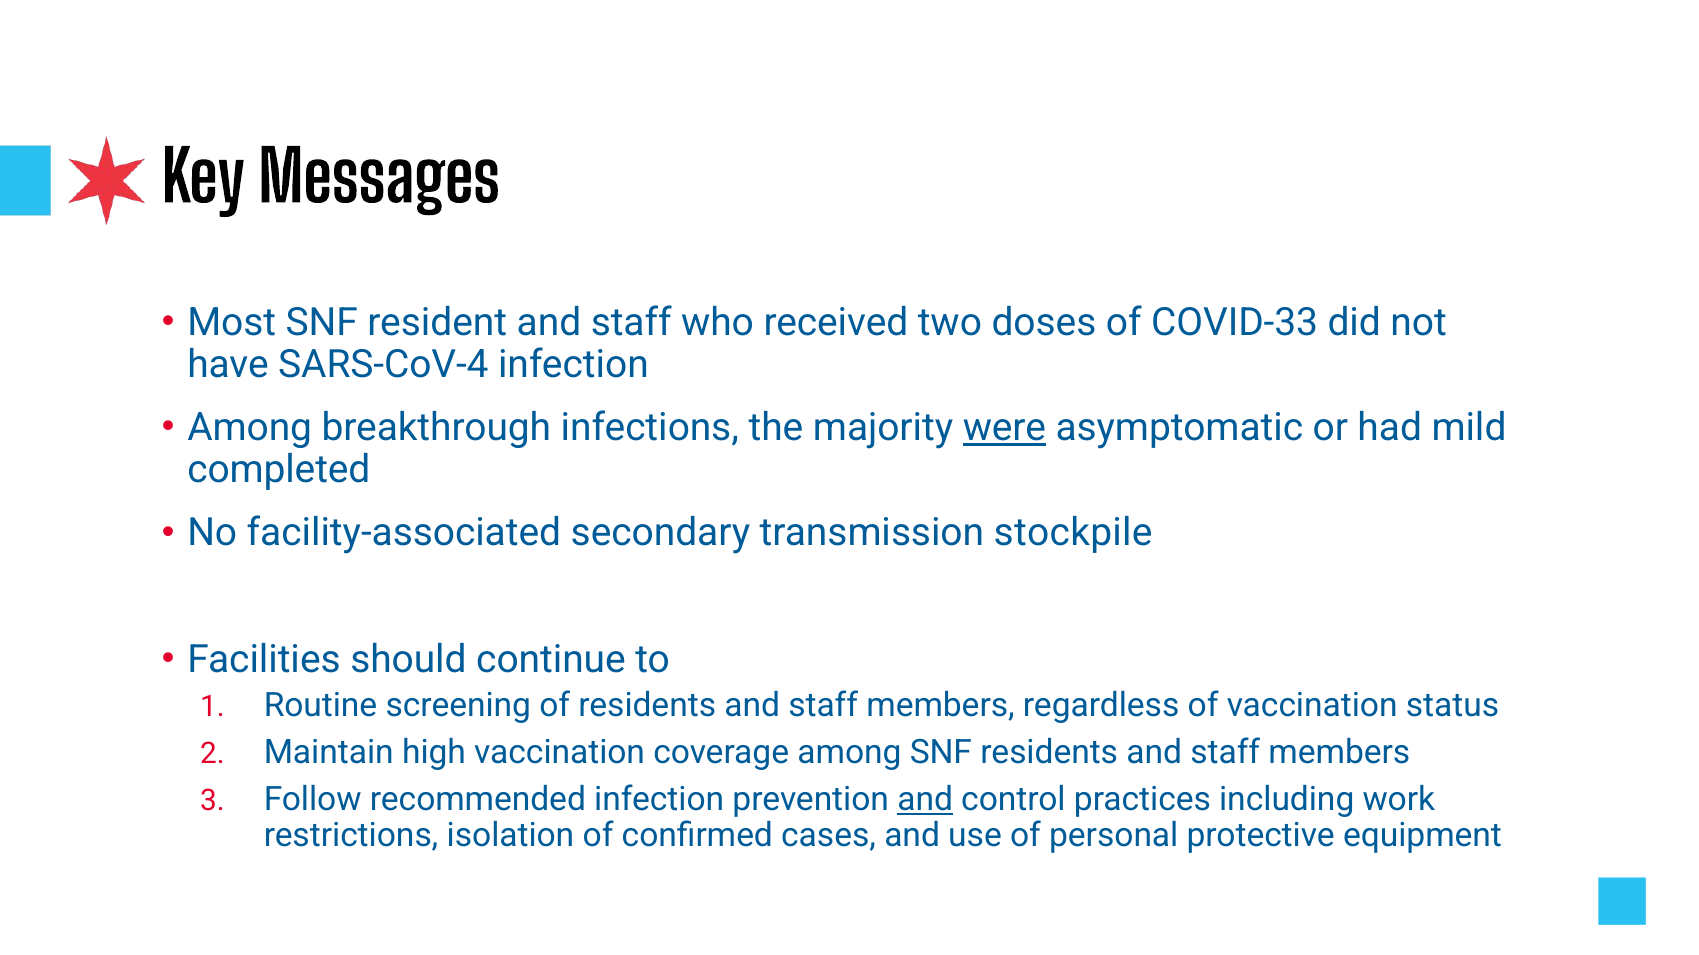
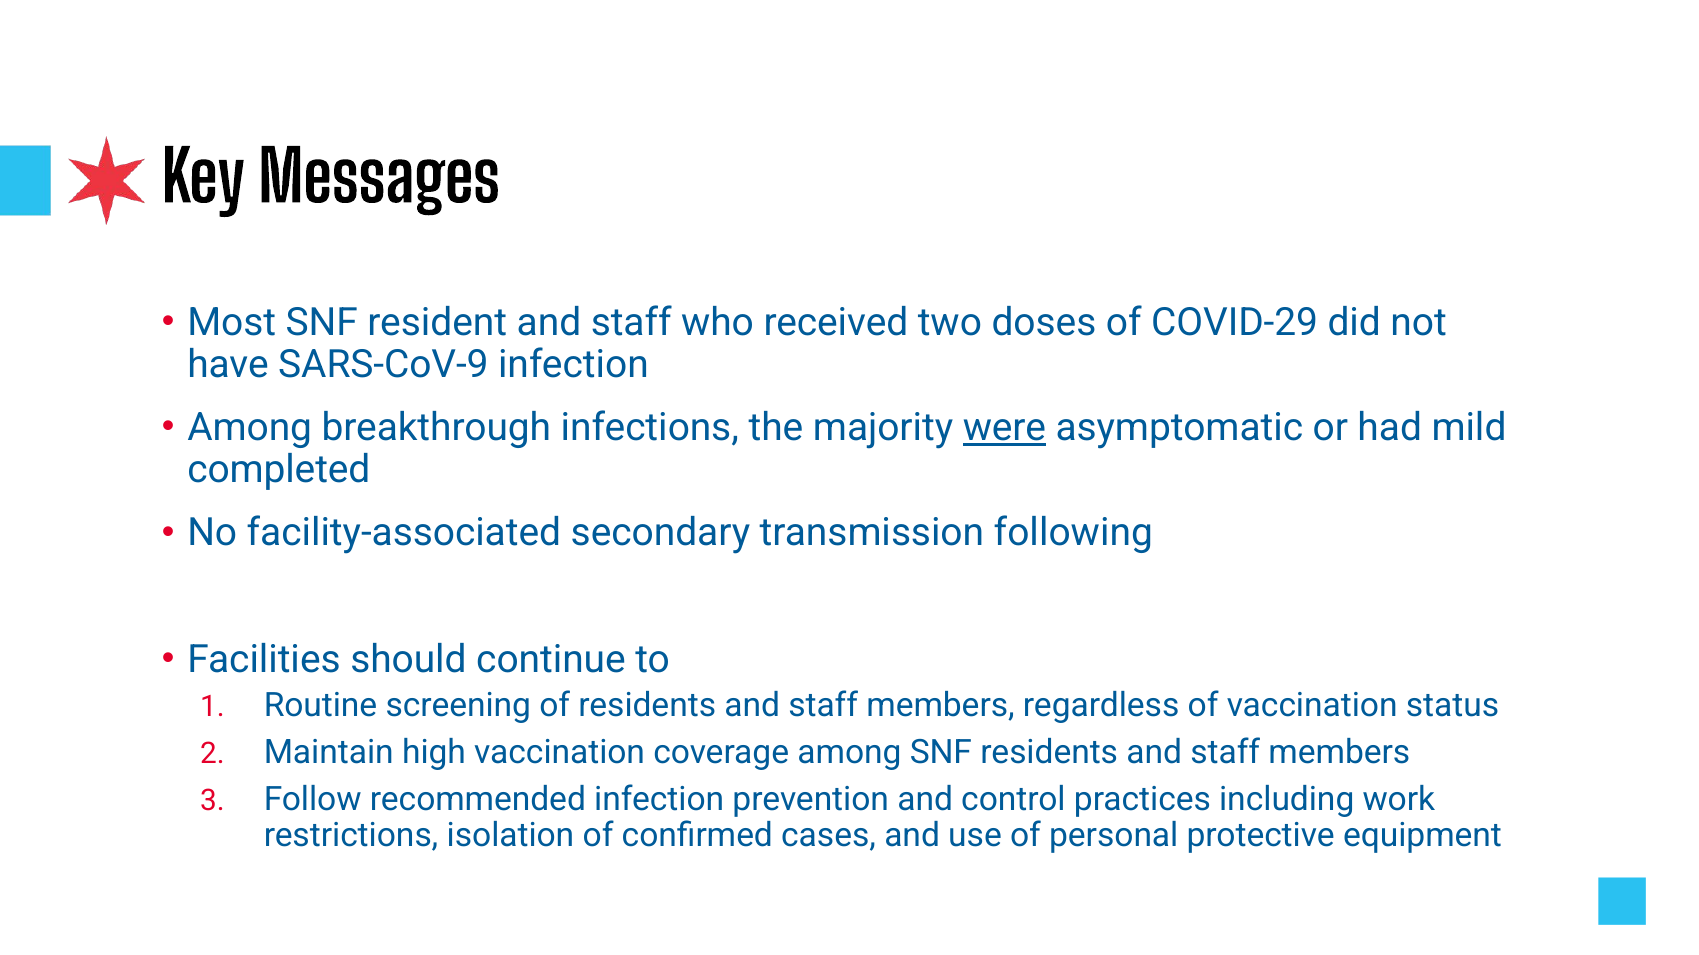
COVID-33: COVID-33 -> COVID-29 (1235, 323)
SARS-CoV-4: SARS-CoV-4 -> SARS-CoV-9 (383, 365)
stockpile: stockpile -> following (1073, 533)
and underline: present -> none (925, 800)
